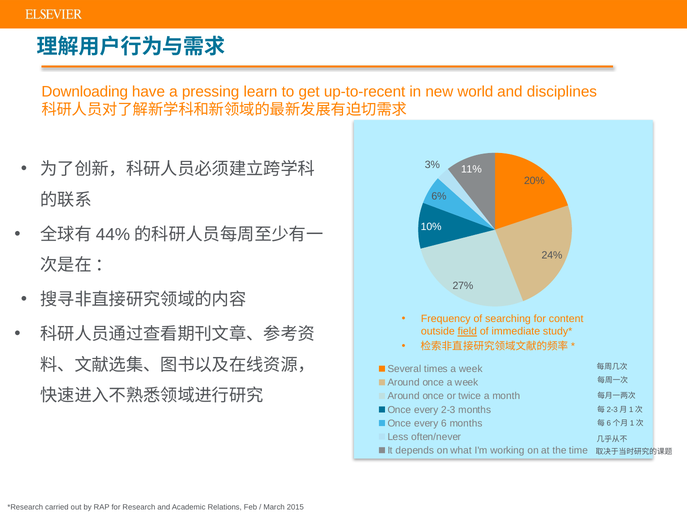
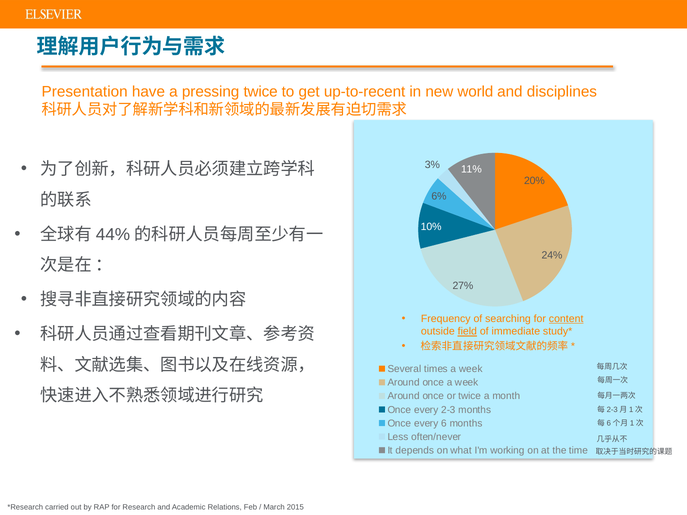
Downloading: Downloading -> Presentation (85, 92)
pressing learn: learn -> twice (261, 92)
content underline: none -> present (566, 319)
